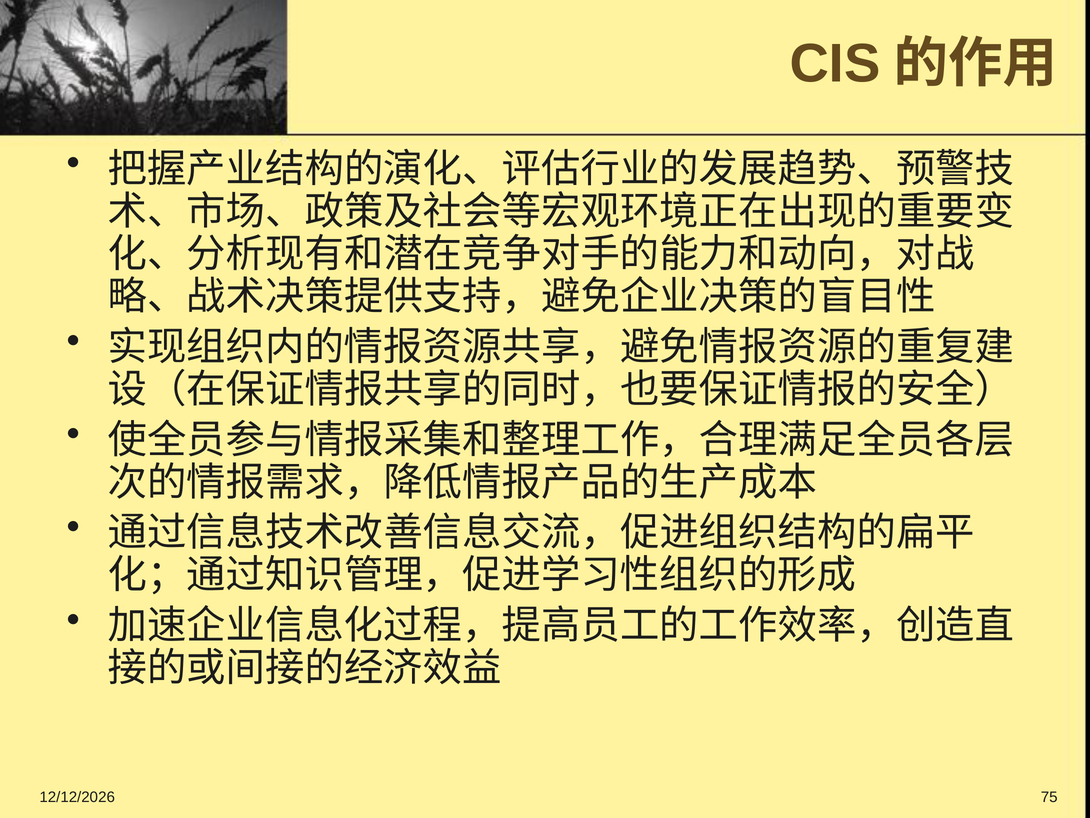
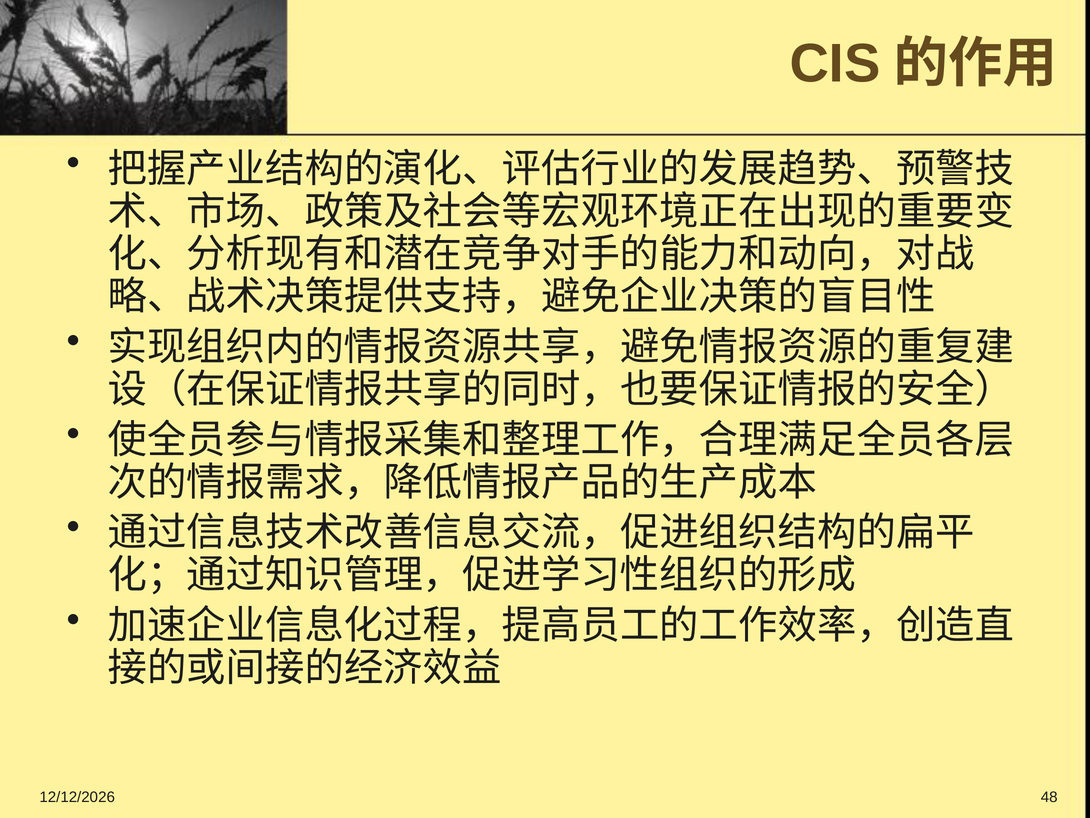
75: 75 -> 48 (1049, 797)
